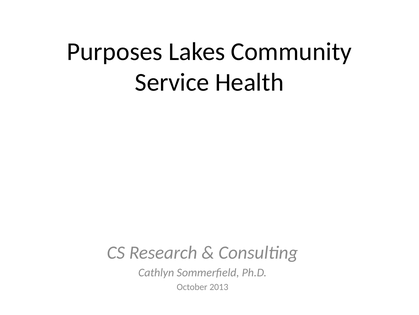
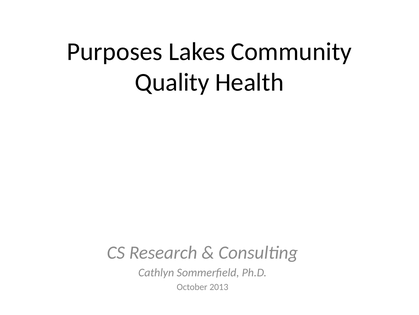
Service: Service -> Quality (172, 82)
